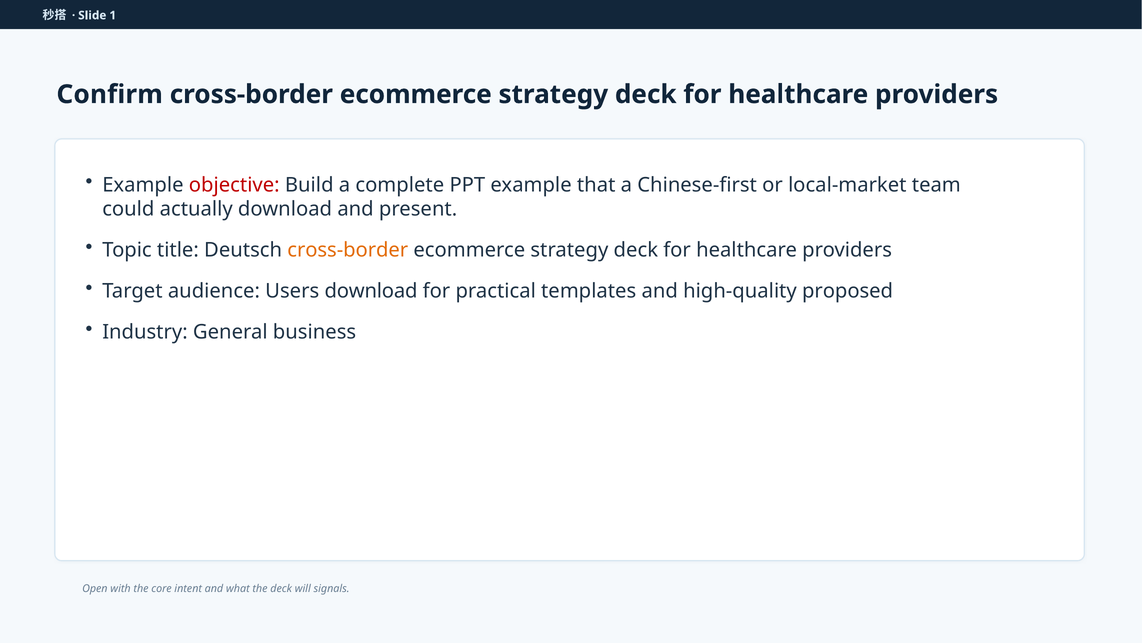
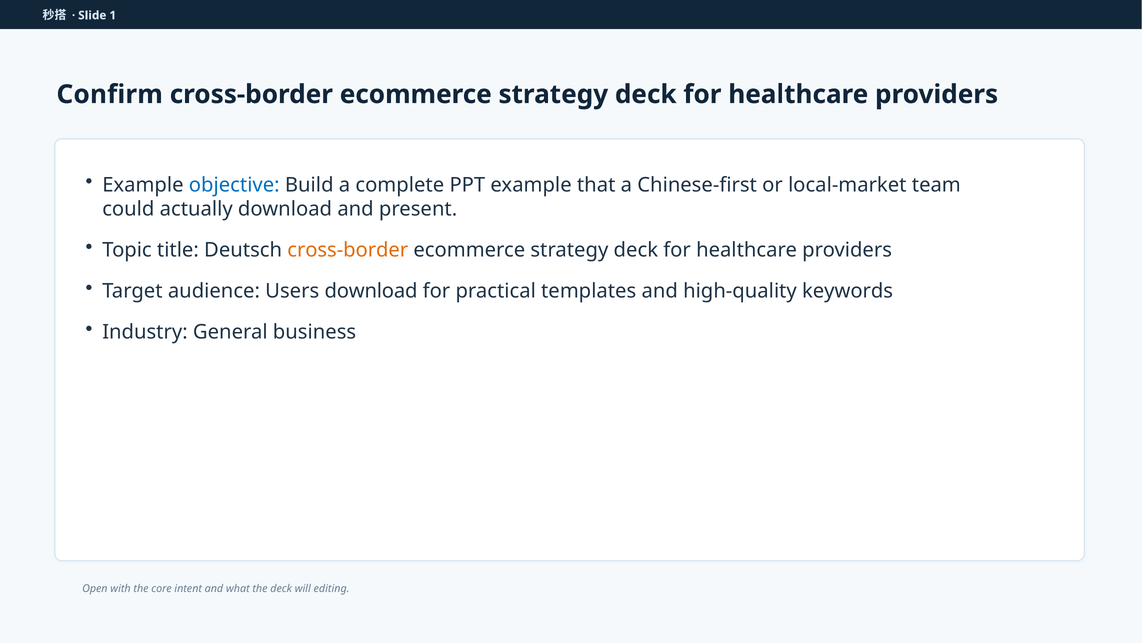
objective colour: red -> blue (234, 185)
proposed: proposed -> keywords (848, 291)
signals: signals -> editing (332, 588)
